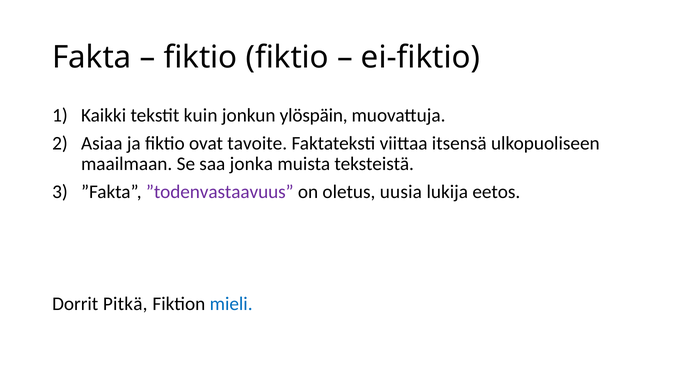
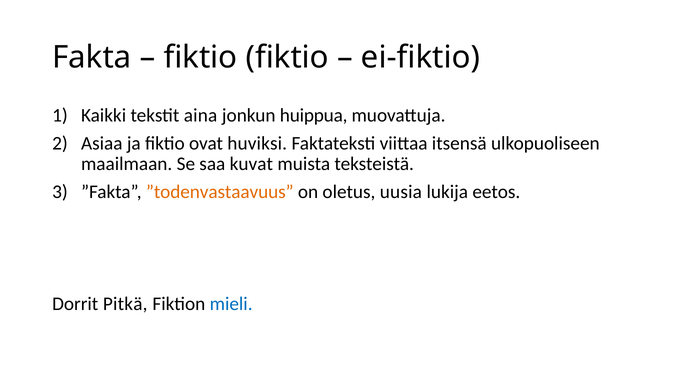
kuin: kuin -> aina (201, 115)
ylöspäin: ylöspäin -> huippua (314, 115)
tavoite: tavoite -> huviksi (257, 143)
jonka: jonka -> kuvat (251, 164)
”todenvastaavuus colour: purple -> orange (220, 192)
